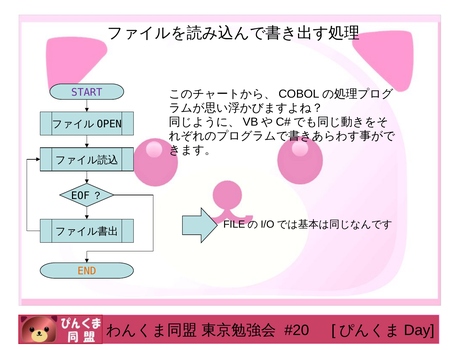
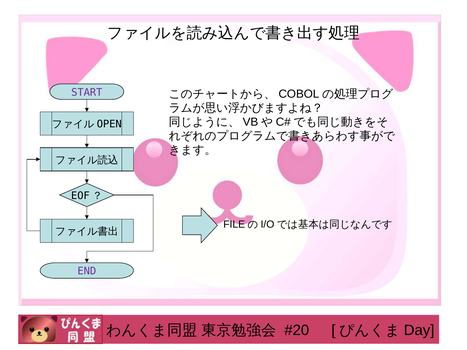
END colour: orange -> purple (87, 271)
